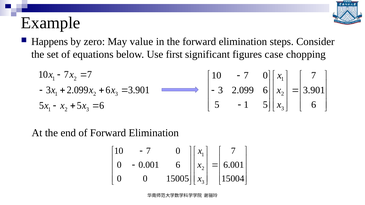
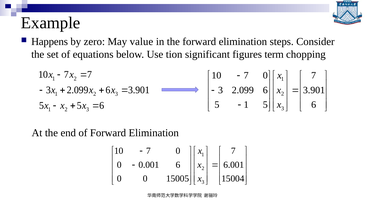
first: first -> tion (174, 54)
case: case -> term (274, 54)
